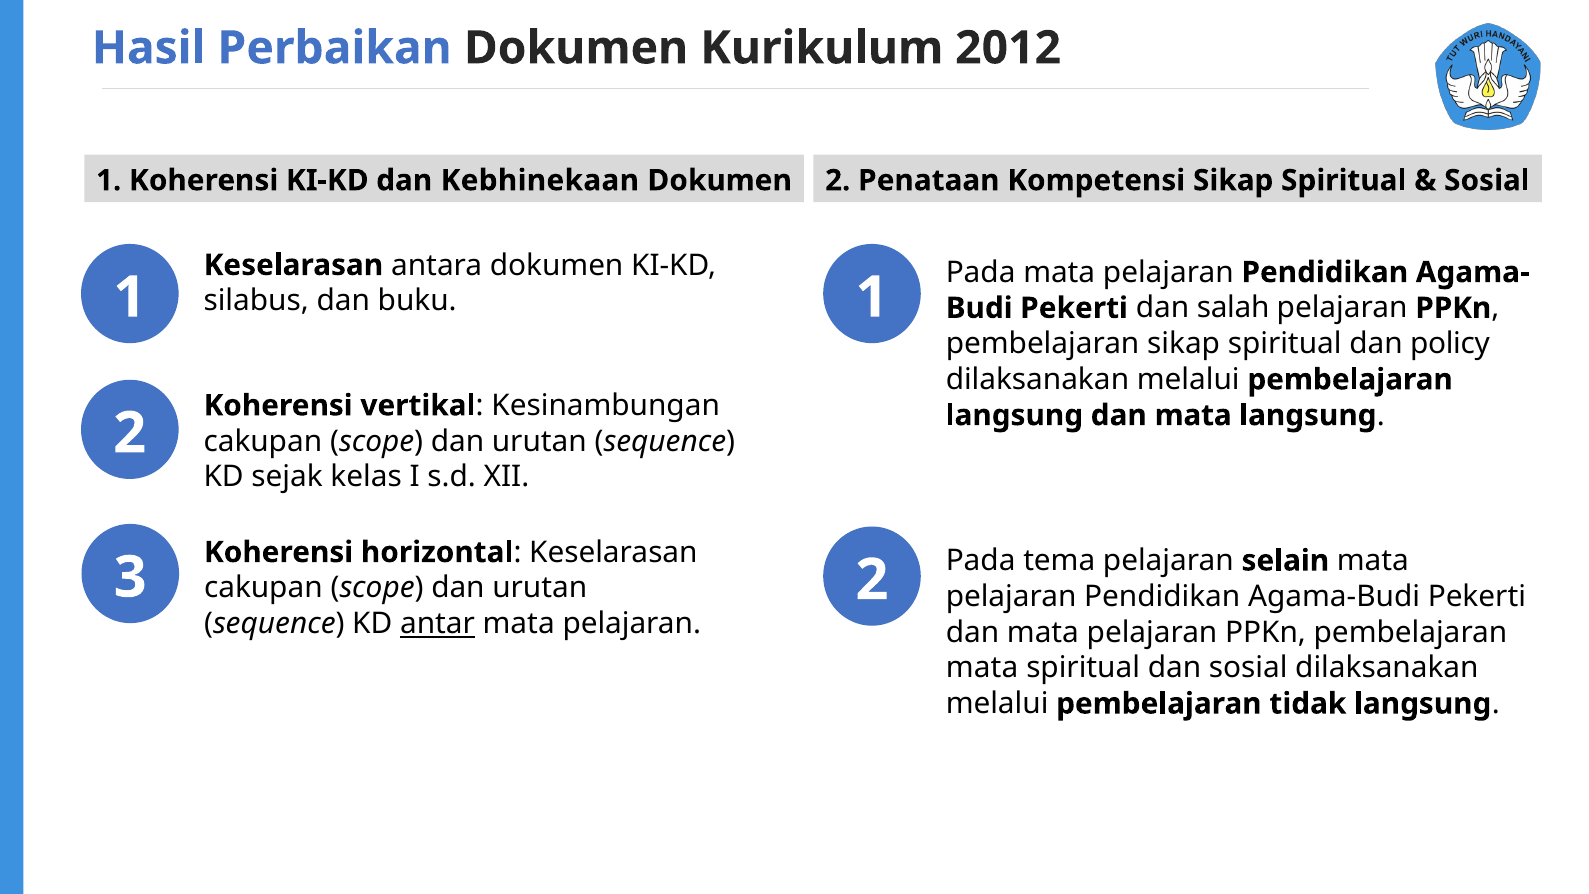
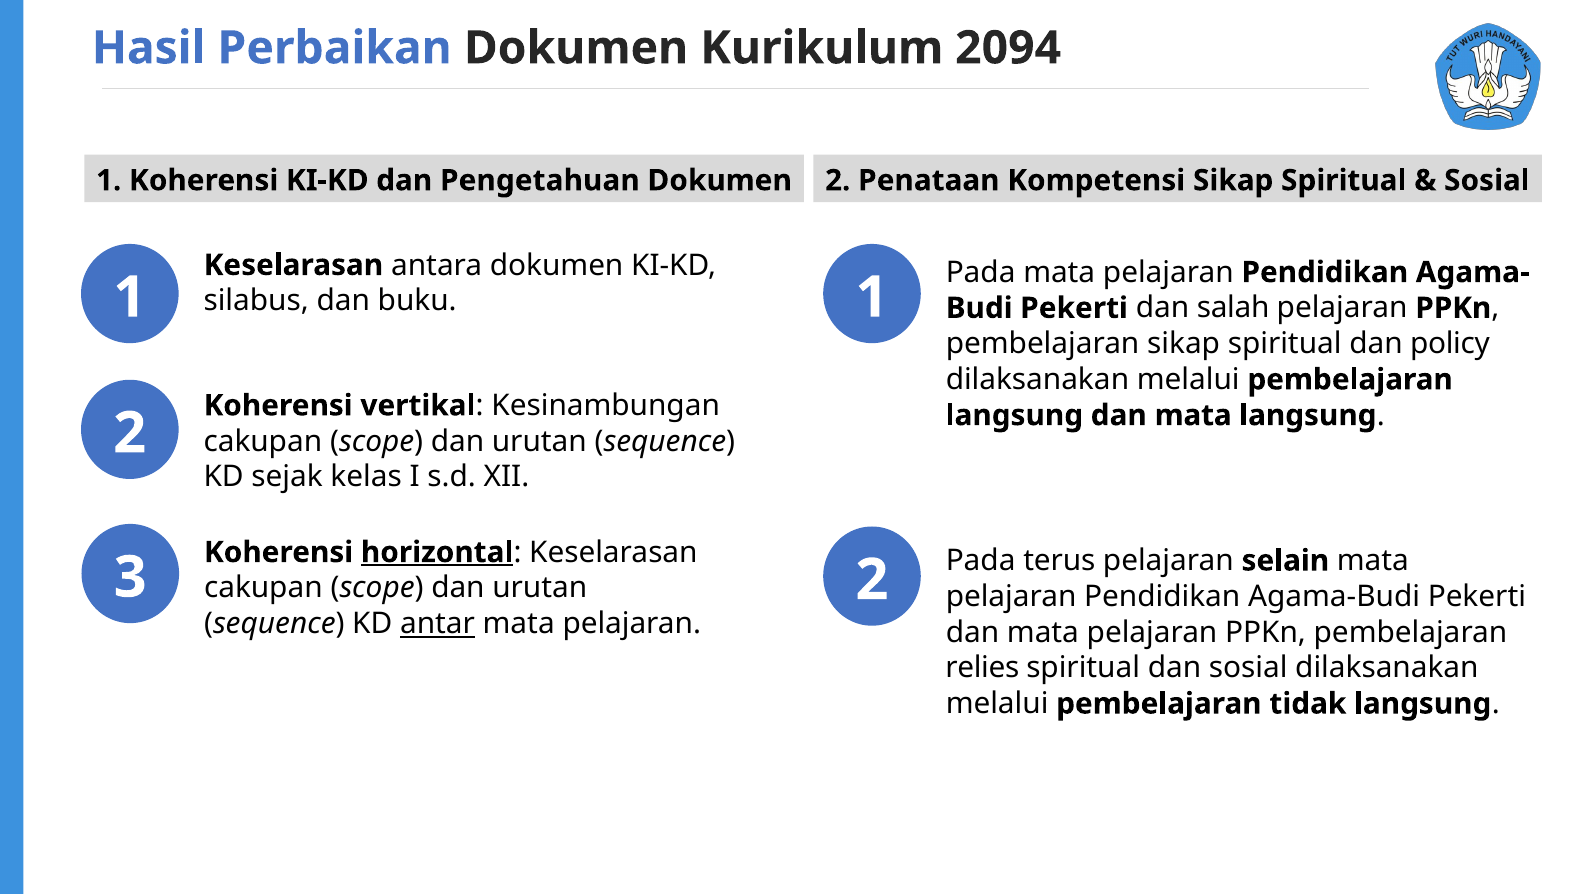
2012: 2012 -> 2094 (1008, 48)
Kebhinekaan: Kebhinekaan -> Pengetahuan (540, 180)
horizontal underline: none -> present (437, 552)
tema: tema -> terus (1059, 561)
mata: mata -> relies (982, 668)
